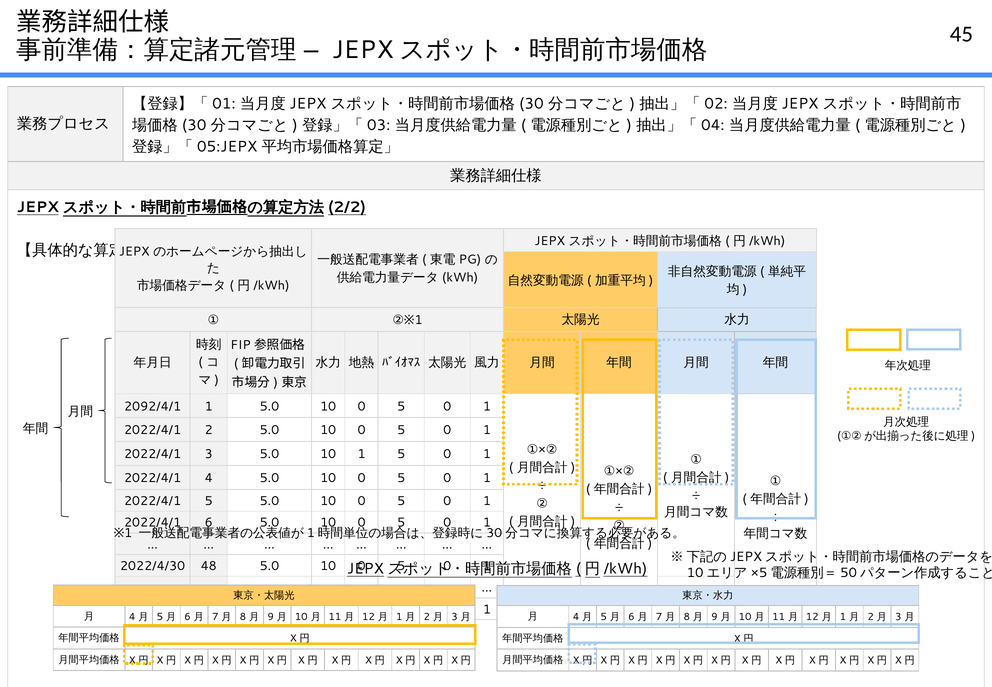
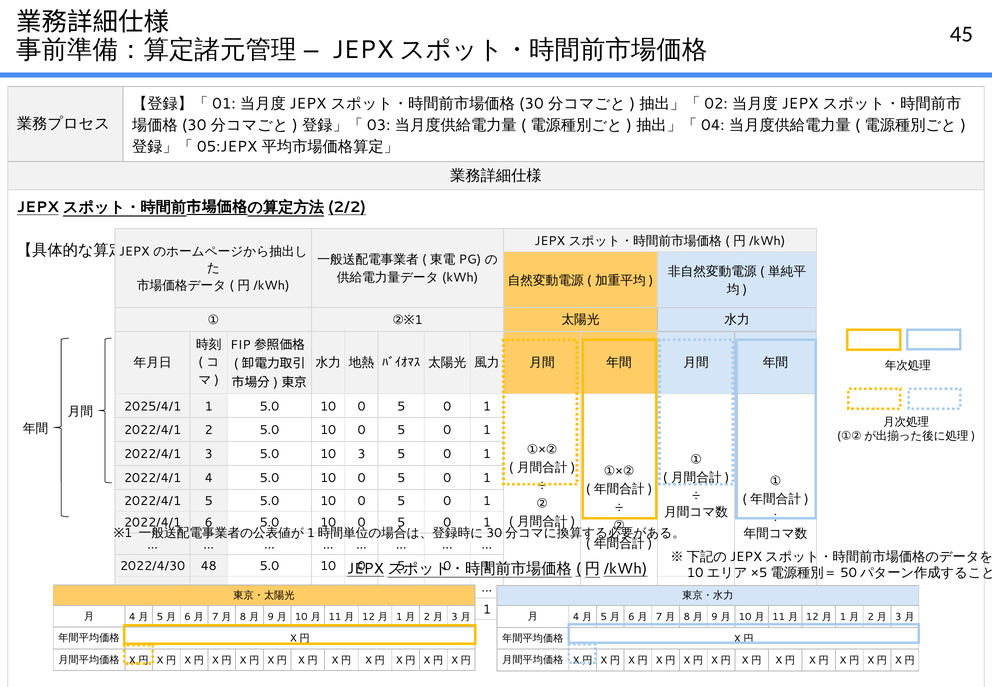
2092/4/1: 2092/4/1 -> 2025/4/1 (153, 406)
10 1: 1 -> 3 (362, 454)
